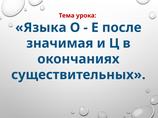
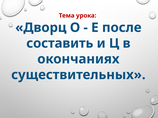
Языка: Языка -> Дворц (41, 28)
значимая: значимая -> составить (60, 43)
